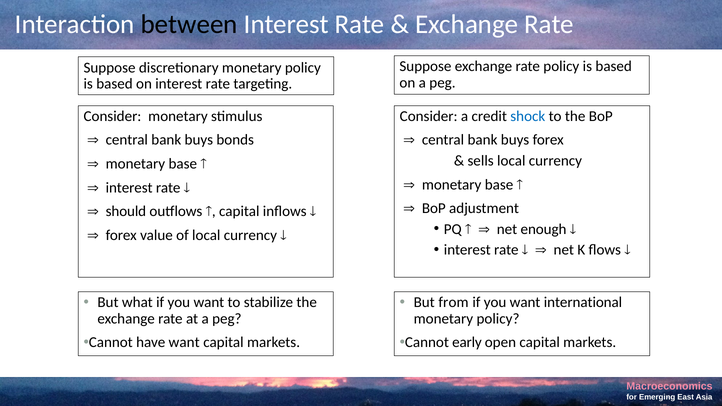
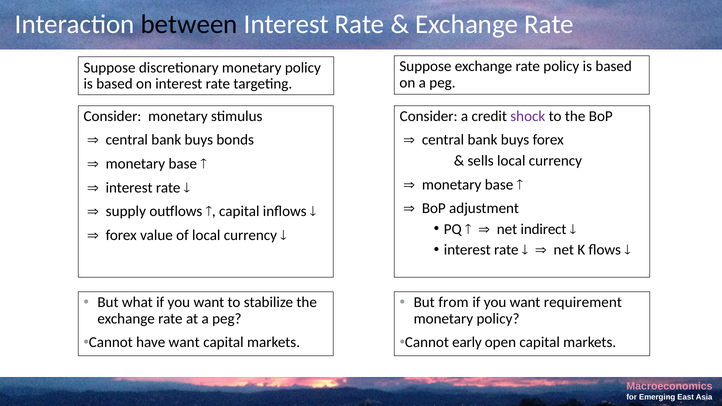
shock colour: blue -> purple (528, 116)
should: should -> supply (126, 211)
enough: enough -> indirect (544, 229)
international: international -> requirement (583, 302)
